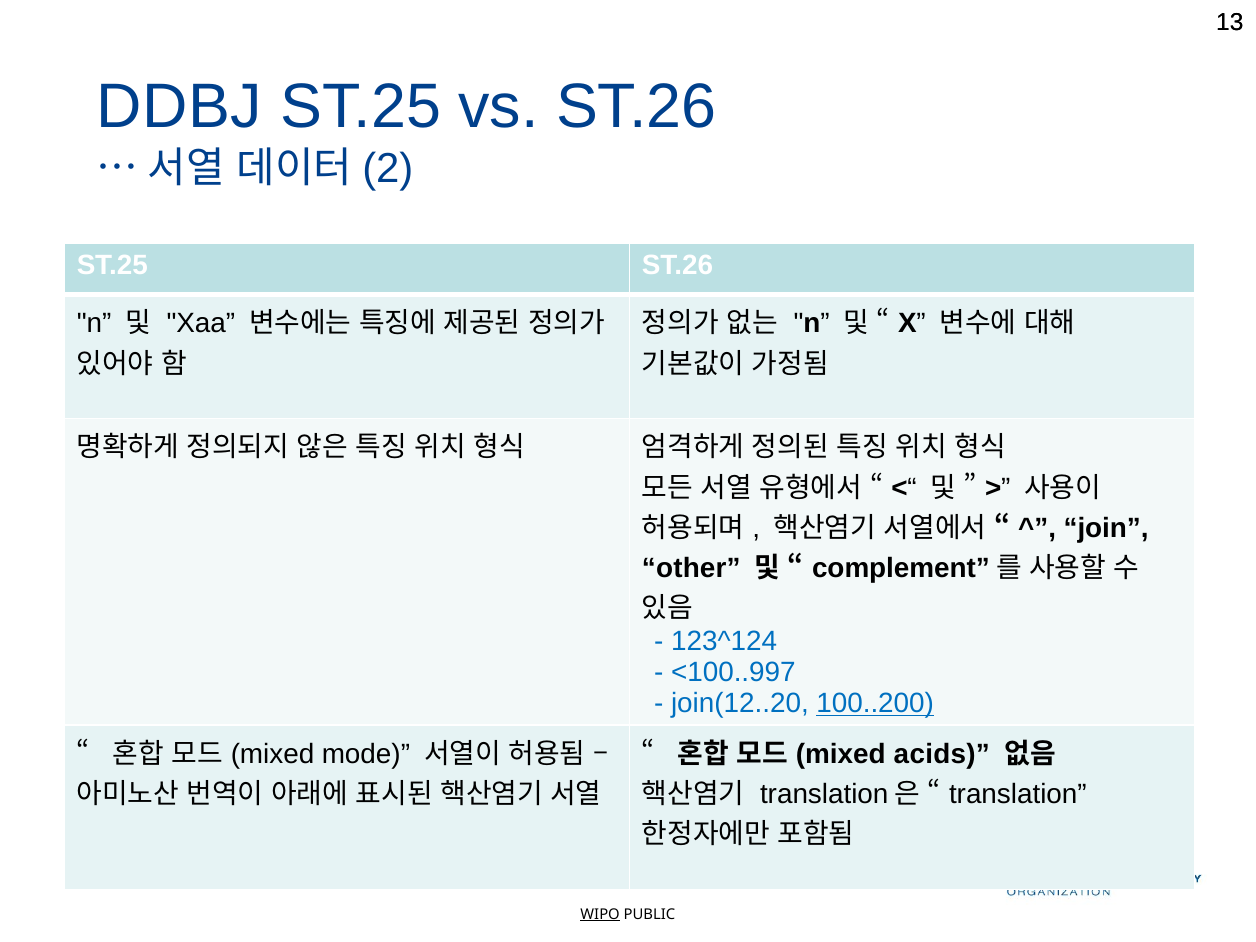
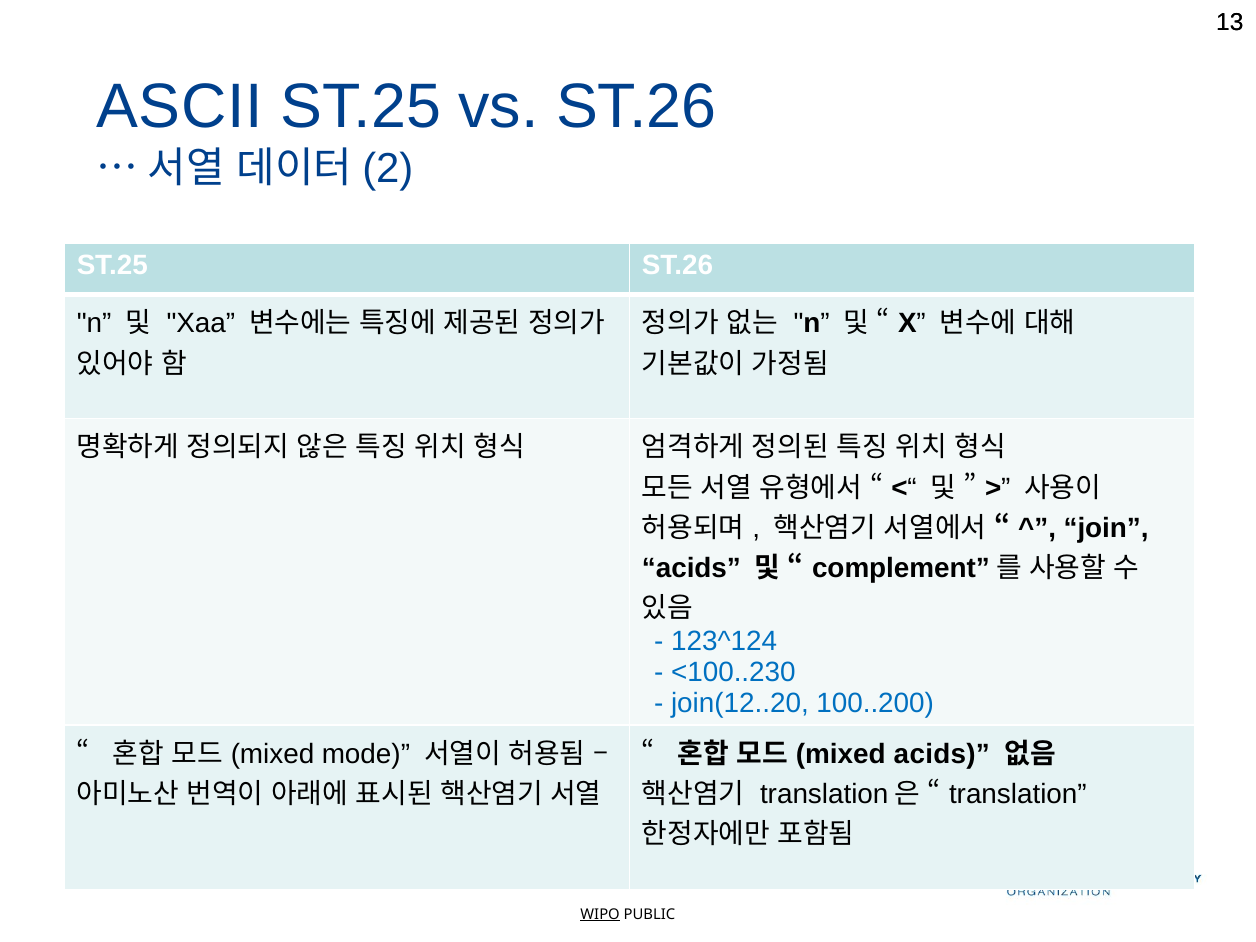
DDBJ: DDBJ -> ASCII (179, 107)
other: other -> acids (691, 568)
<100..997: <100..997 -> <100..230 (733, 673)
100..200 underline: present -> none (875, 704)
